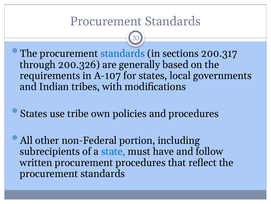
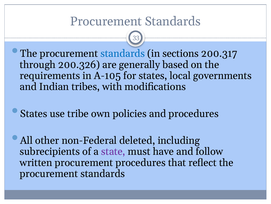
A-107: A-107 -> A-105 (107, 75)
portion: portion -> deleted (137, 140)
state colour: blue -> purple (113, 151)
